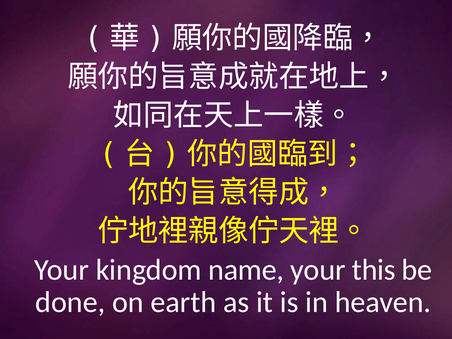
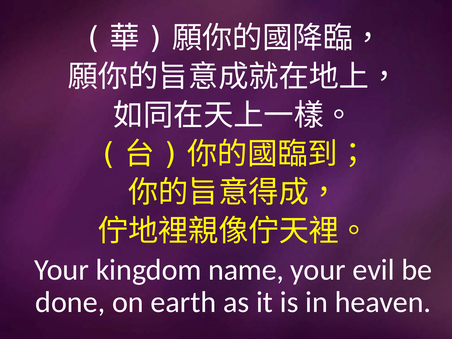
this: this -> evil (374, 270)
